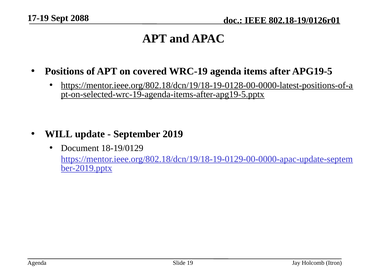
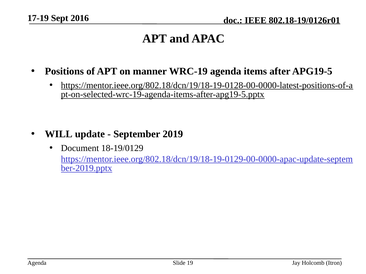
2088: 2088 -> 2016 (80, 18)
covered: covered -> manner (150, 71)
